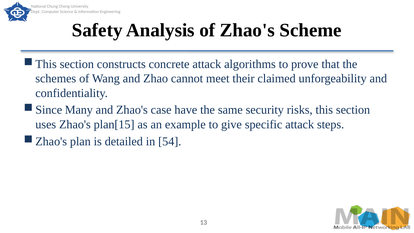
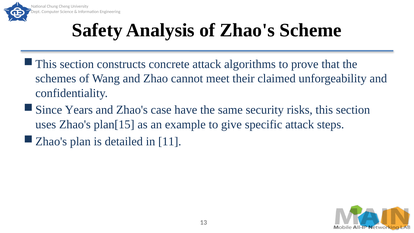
Many: Many -> Years (79, 110)
54: 54 -> 11 (170, 141)
